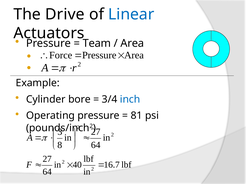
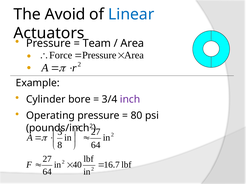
Drive: Drive -> Avoid (65, 14)
inch colour: blue -> purple (130, 100)
81: 81 -> 80 (137, 116)
